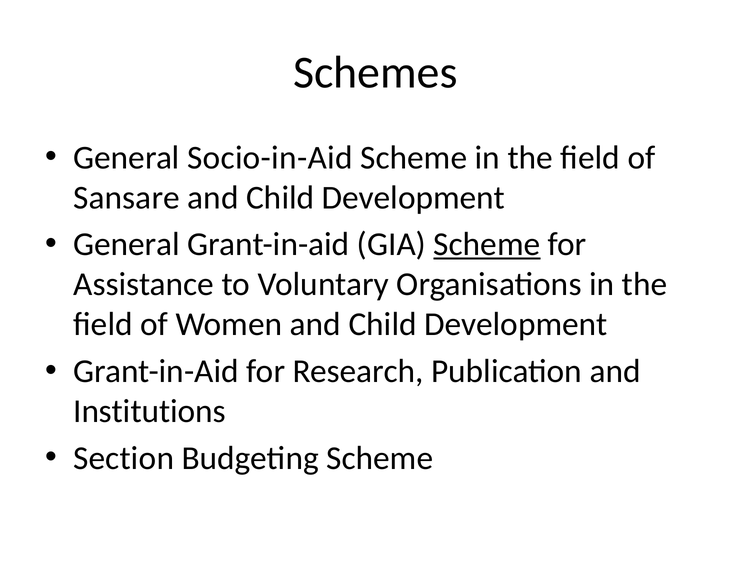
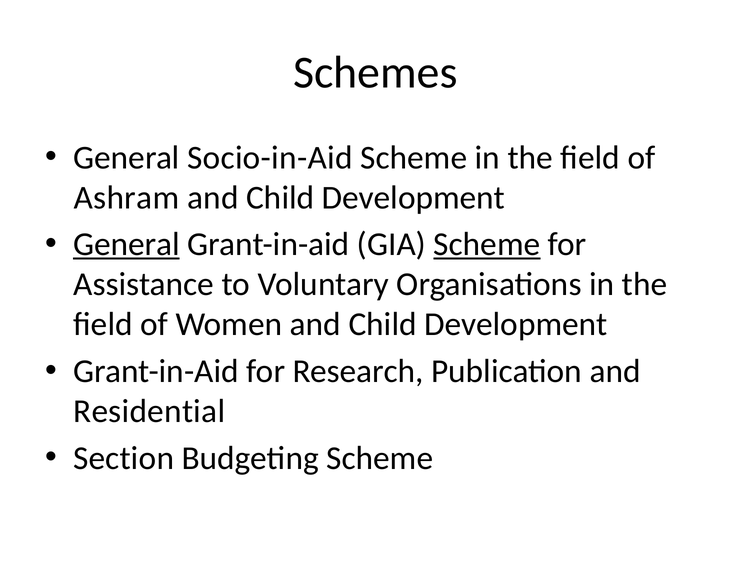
Sansare: Sansare -> Ashram (126, 198)
General underline: none -> present (126, 244)
Institutions: Institutions -> Residential (149, 411)
